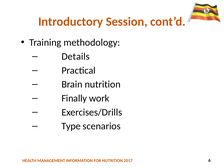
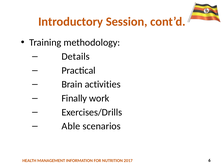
Brain nutrition: nutrition -> activities (103, 84)
Type: Type -> Able (71, 126)
